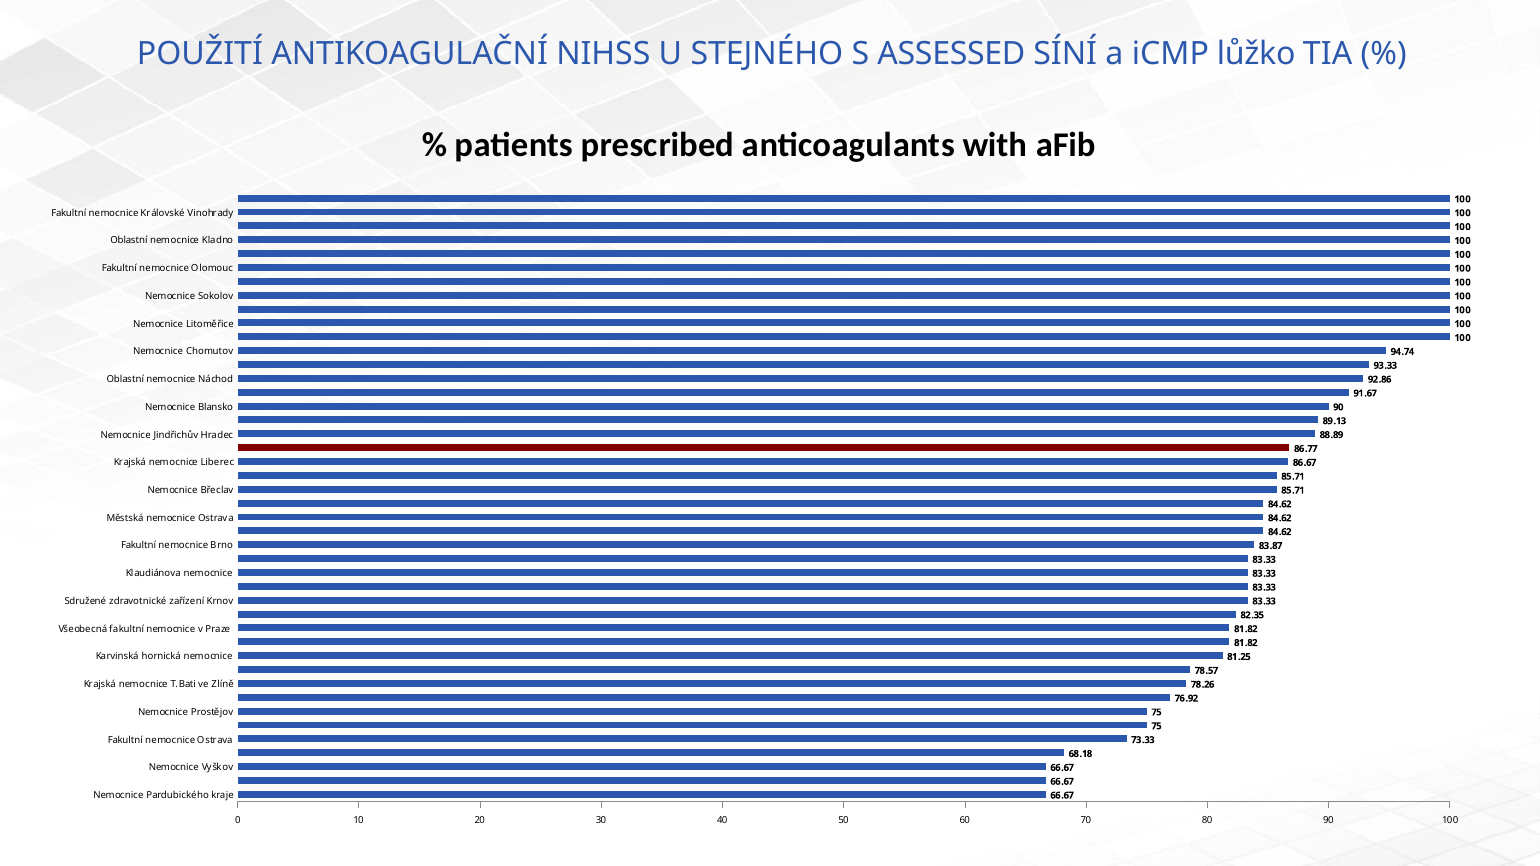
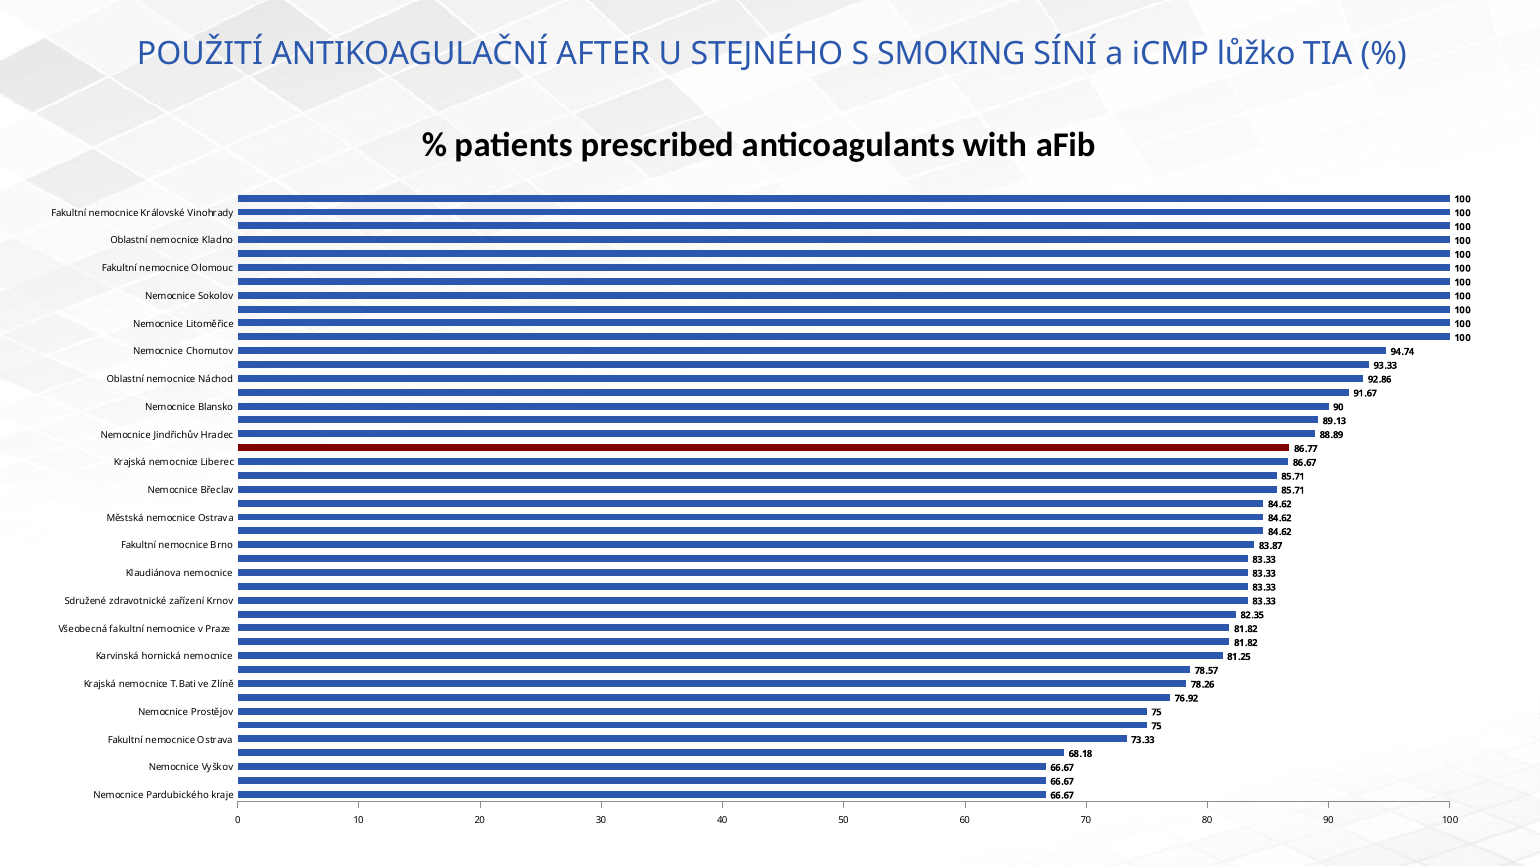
NIHSS: NIHSS -> AFTER (603, 54)
ASSESSED: ASSESSED -> SMOKING (951, 54)
